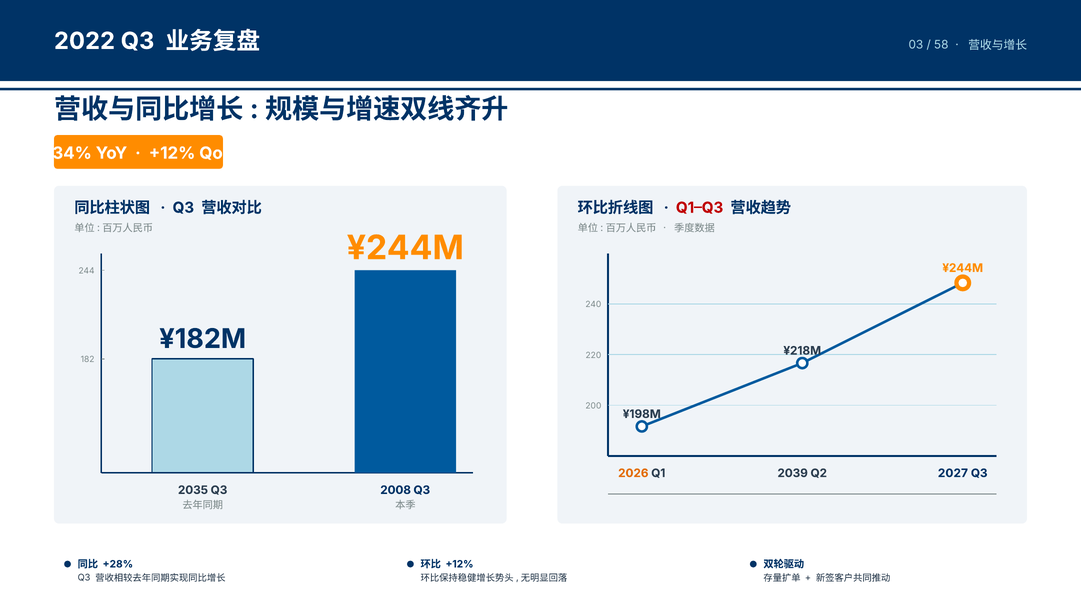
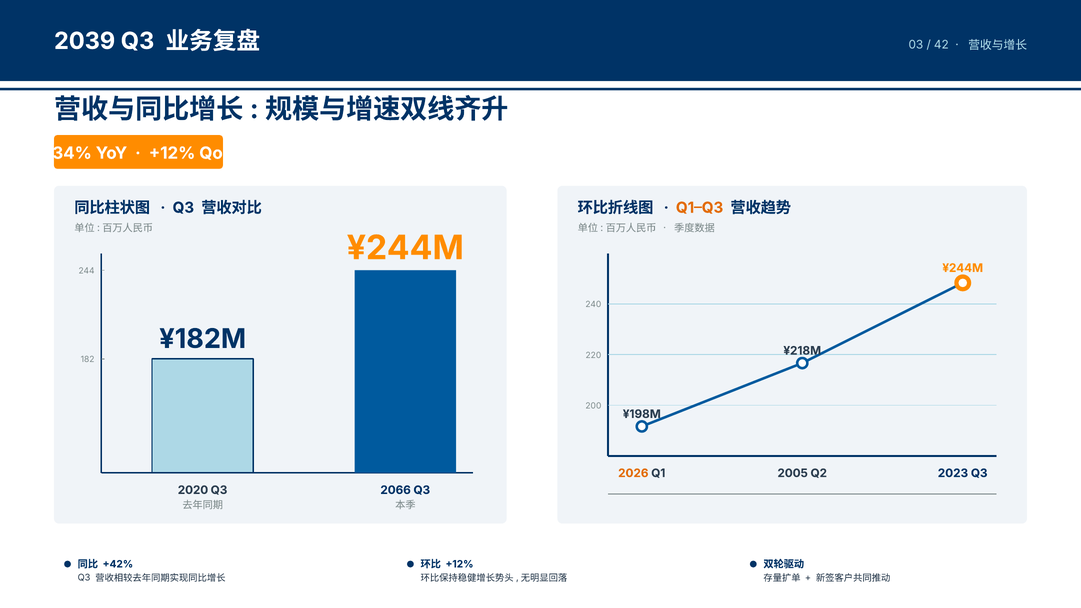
2022: 2022 -> 2039 (85, 41)
58: 58 -> 42 (941, 45)
Q1–Q3 colour: red -> orange (700, 208)
2039: 2039 -> 2005 (793, 473)
2027: 2027 -> 2023 (953, 473)
2035: 2035 -> 2020 (193, 490)
2008: 2008 -> 2066 (396, 490)
+28%: +28% -> +42% (118, 564)
